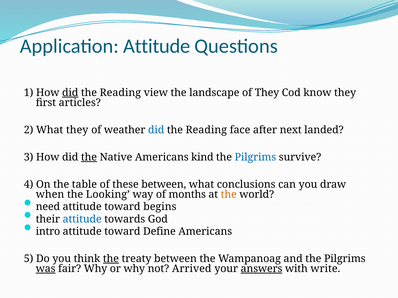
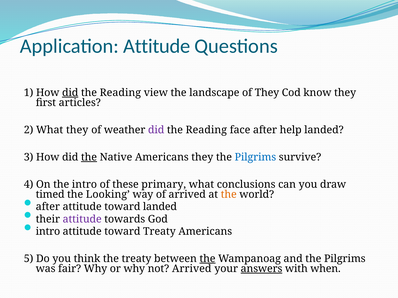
did colour: blue -> purple (156, 130)
next: next -> help (291, 130)
Americans kind: kind -> they (202, 157)
the table: table -> intro (84, 185)
these between: between -> primary (164, 185)
when: when -> timed (50, 195)
of months: months -> arrived (187, 195)
need: need -> after (48, 207)
toward begins: begins -> landed (160, 207)
attitude colour: blue -> purple (82, 219)
toward Define: Define -> Treaty (159, 232)
the underline: present -> none (111, 259)
the underline: none -> present (207, 259)
was underline: present -> none (46, 269)
write: write -> when (325, 269)
